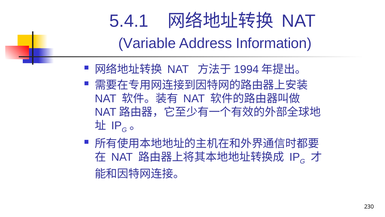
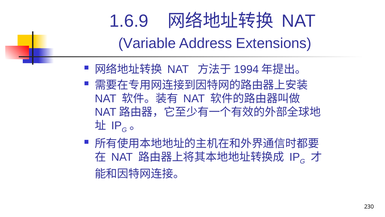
5.4.1: 5.4.1 -> 1.6.9 (129, 21)
Information: Information -> Extensions (274, 43)
